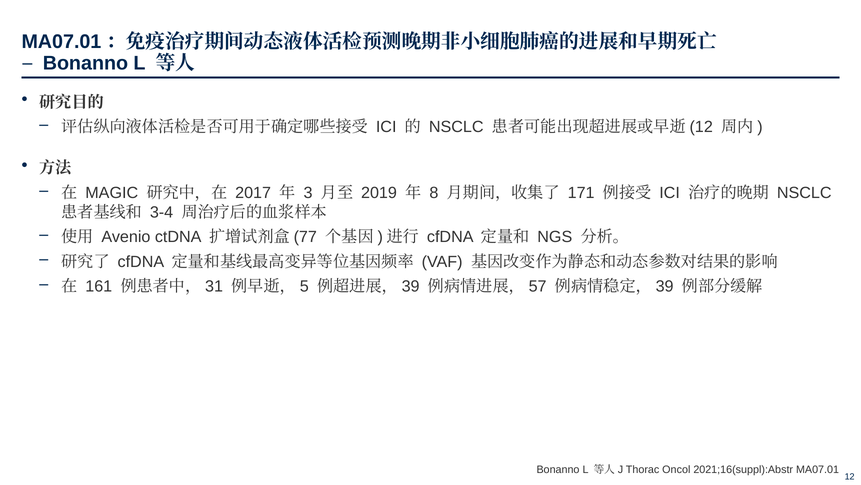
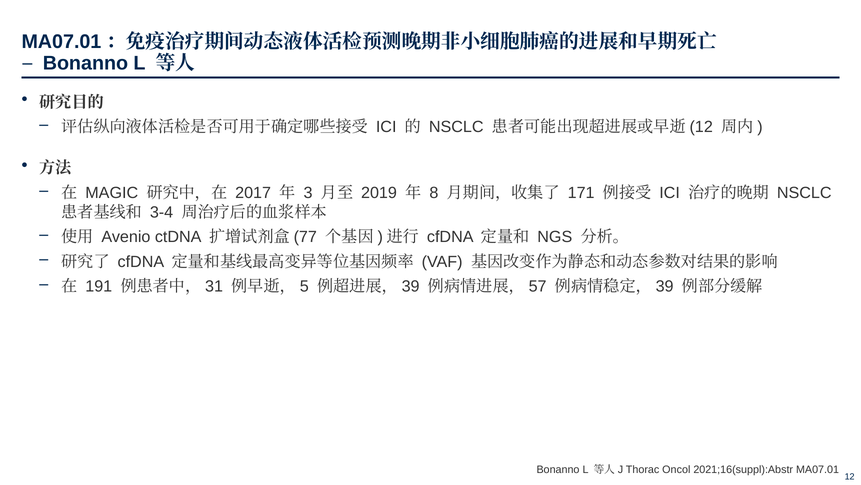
161: 161 -> 191 (99, 286)
